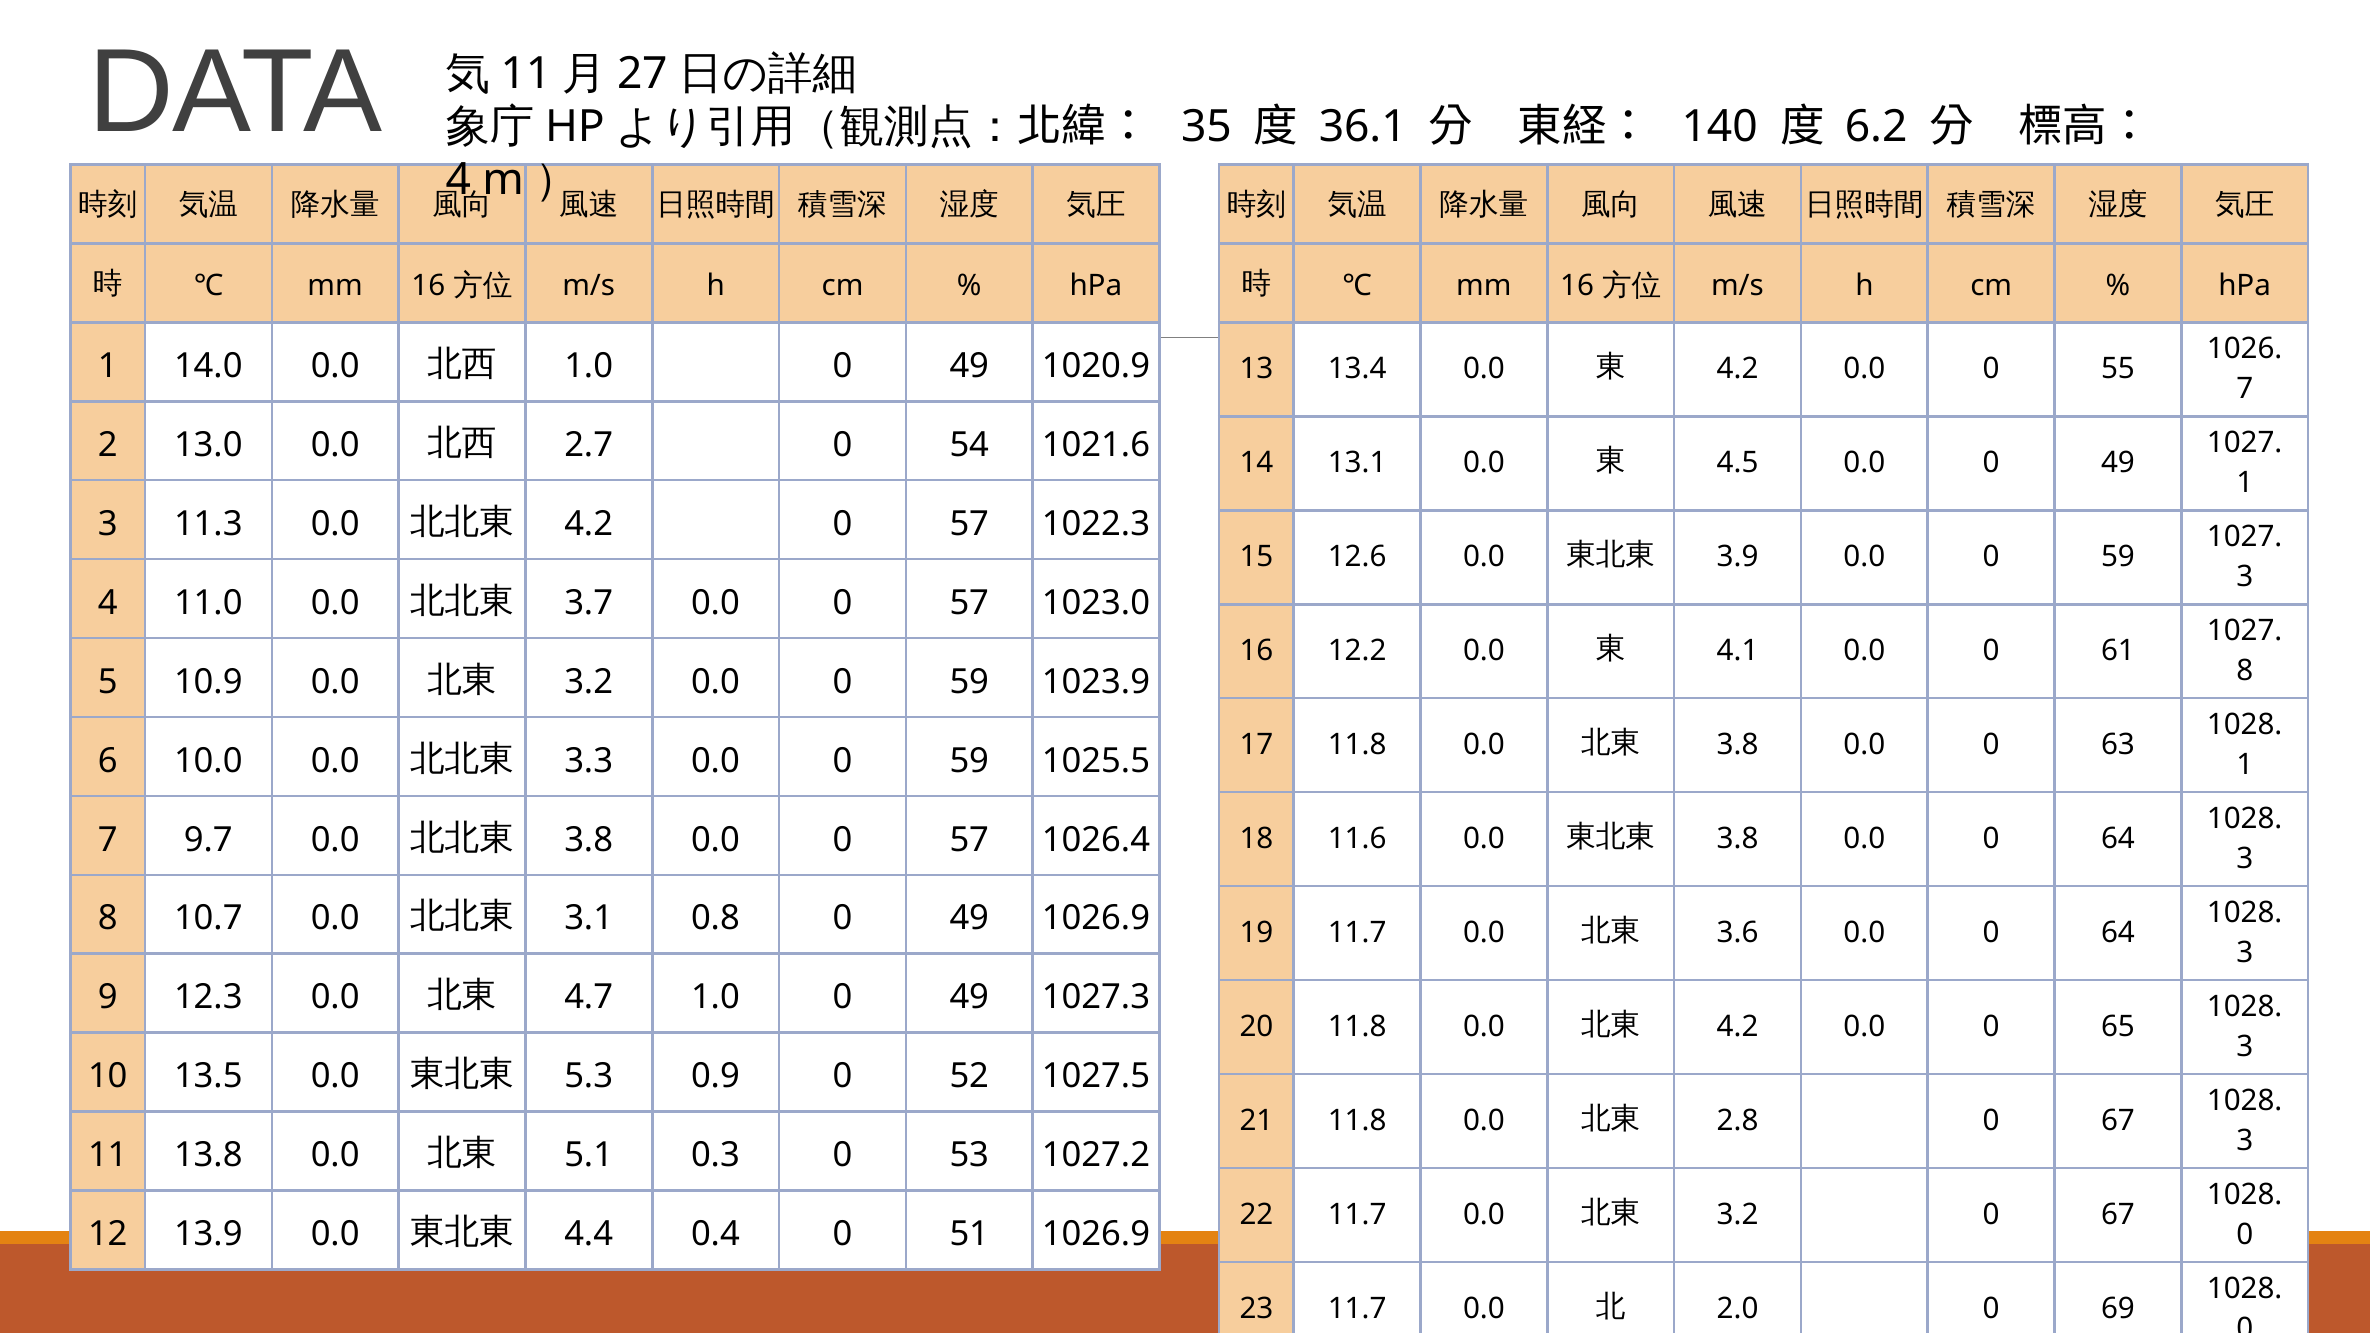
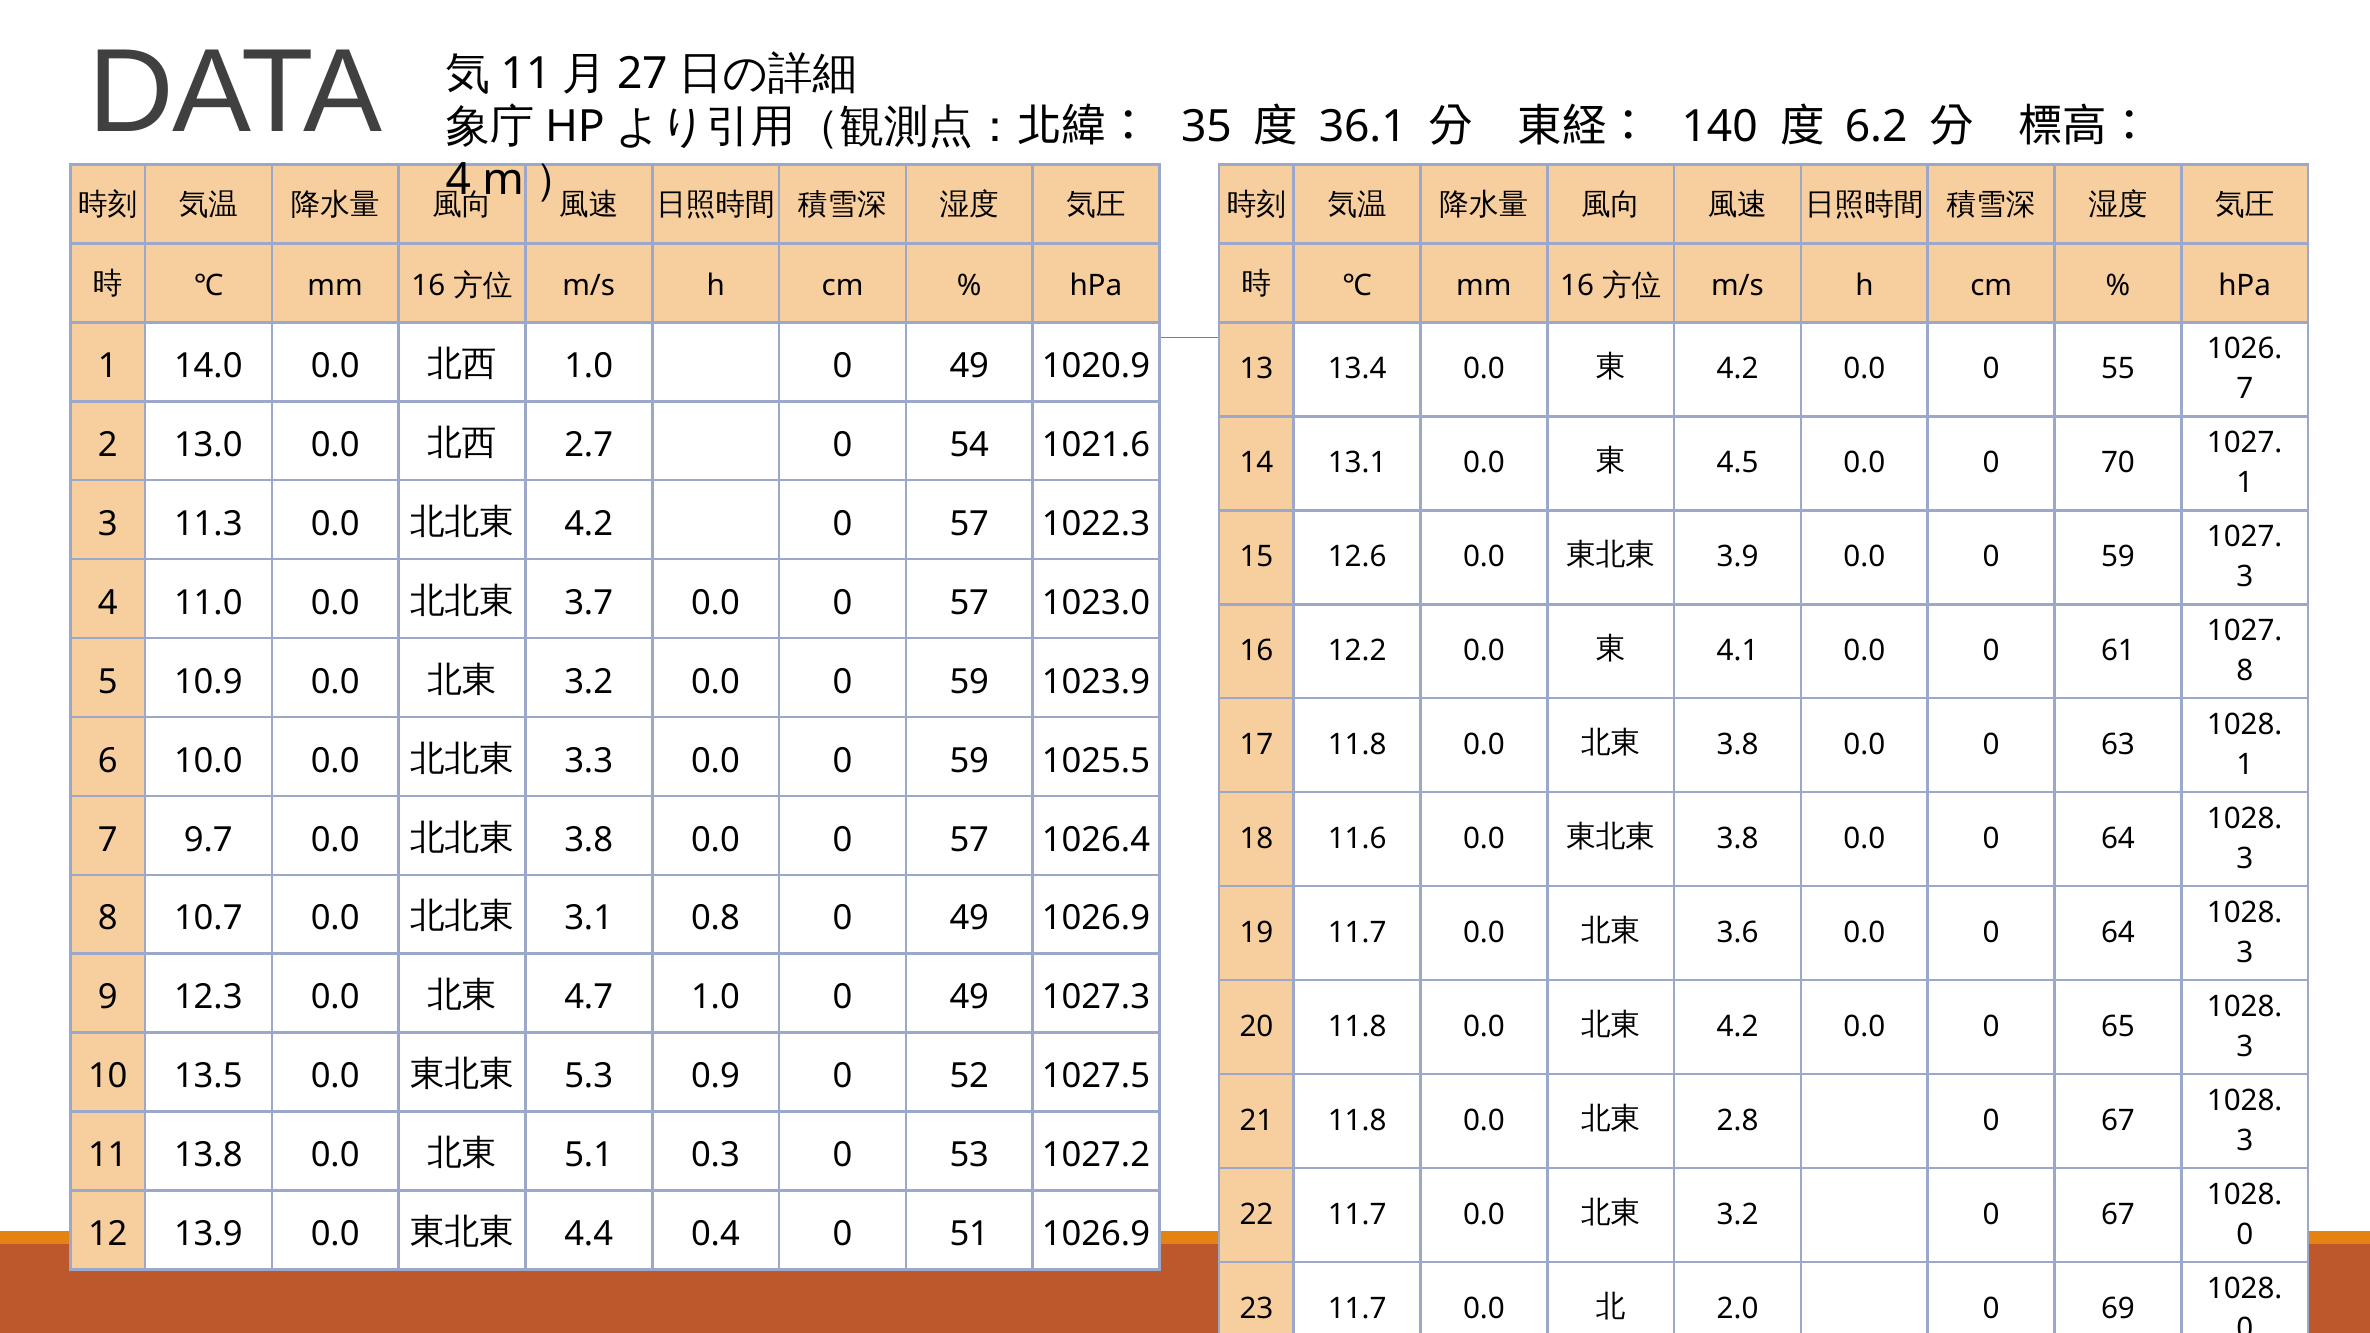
0.0 0 49: 49 -> 70 (2118, 463)
